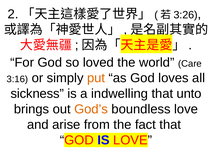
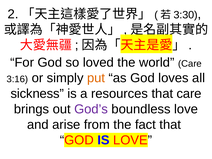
3:26: 3:26 -> 3:30 (186, 15)
indwelling: indwelling -> resources (120, 94)
that unto: unto -> care (189, 94)
God’s colour: orange -> purple (91, 109)
